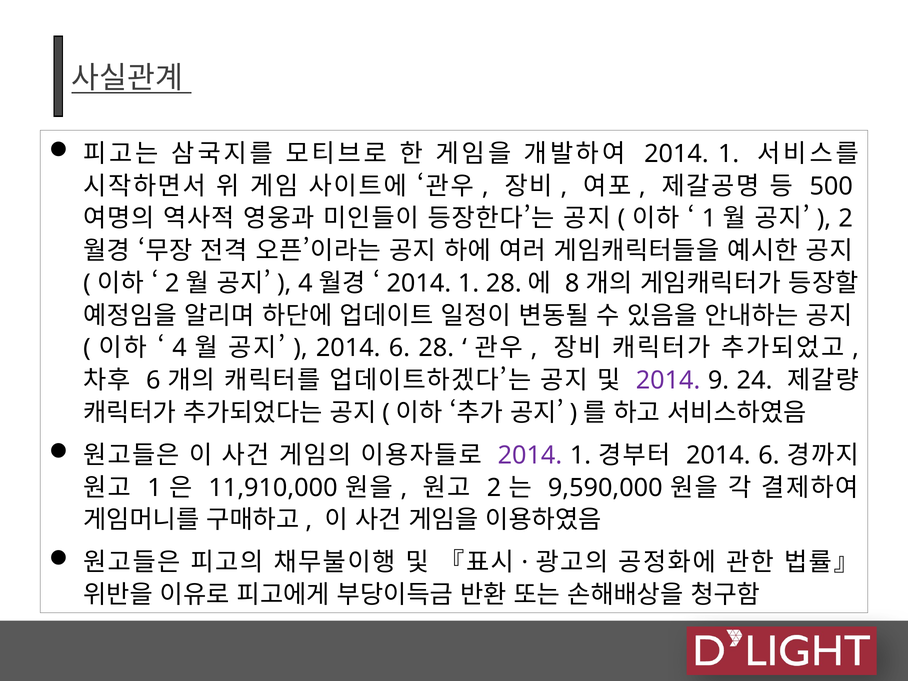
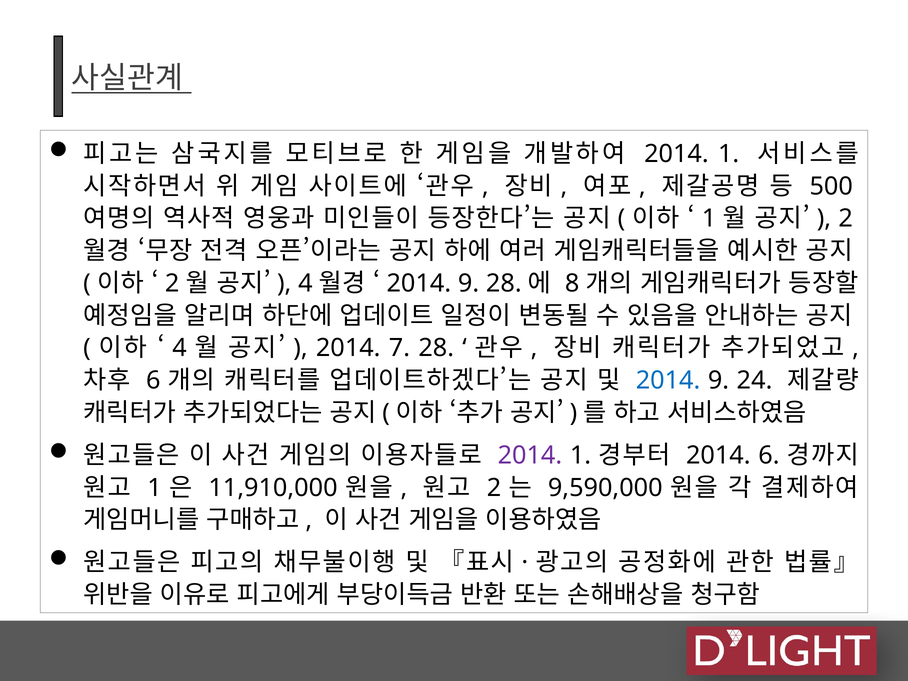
1: 1 -> 9 (469, 283)
6: 6 -> 7 (399, 348)
2014 colour: purple -> blue (668, 381)
